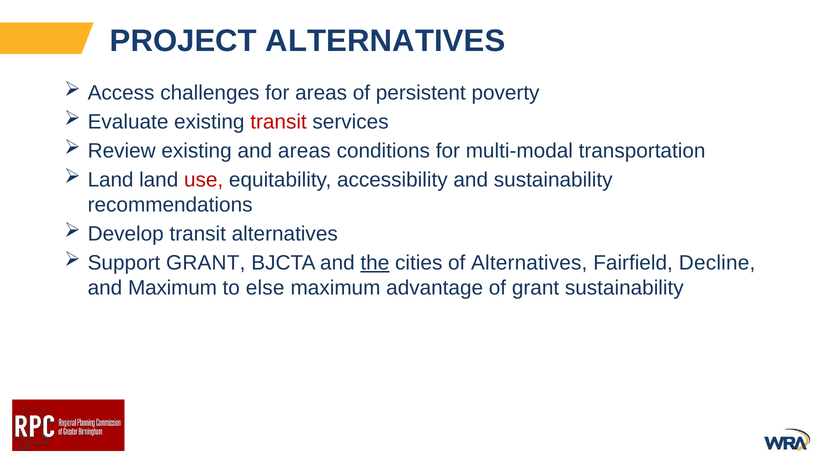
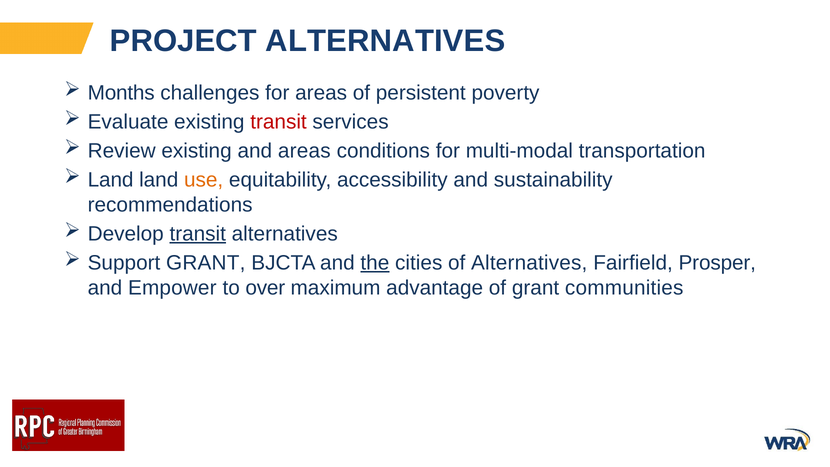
Access: Access -> Months (121, 93)
use colour: red -> orange (204, 180)
transit underline: none -> present (198, 234)
Decline: Decline -> Prosper (717, 263)
and Maximum: Maximum -> Empower (172, 288)
else: else -> over (265, 288)
grant sustainability: sustainability -> communities (624, 288)
